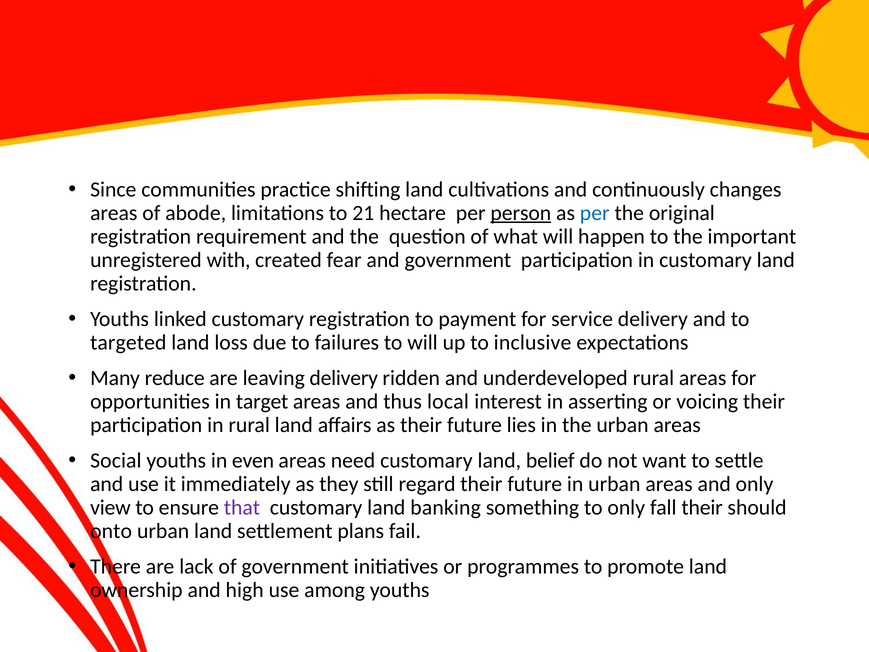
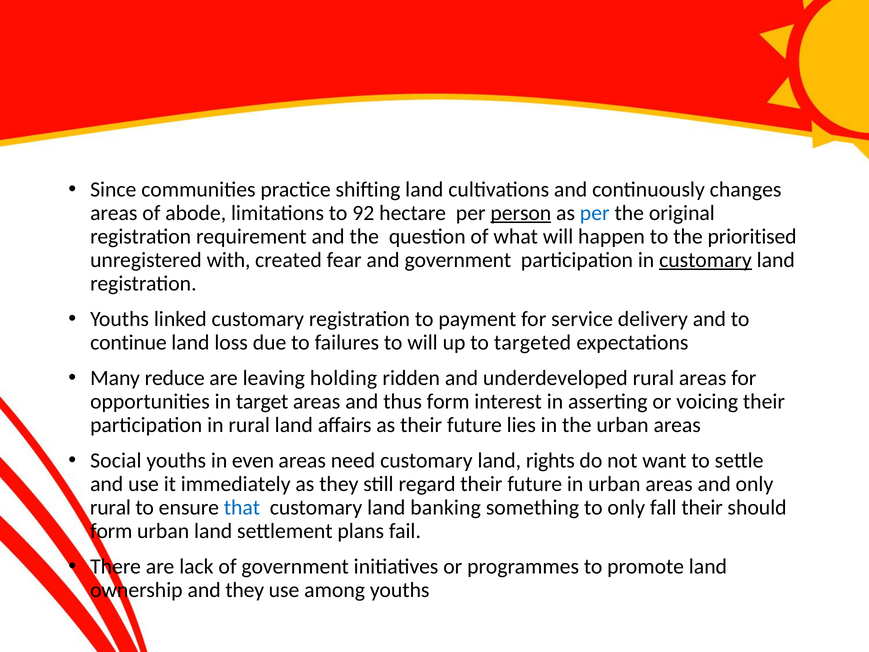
21: 21 -> 92 (363, 213)
important: important -> prioritised (752, 236)
customary underline: none -> present (705, 260)
targeted: targeted -> continue (128, 342)
inclusive: inclusive -> targeted (533, 342)
leaving delivery: delivery -> holding (344, 378)
thus local: local -> form (448, 401)
belief: belief -> rights (550, 460)
view: view -> rural (110, 507)
that colour: purple -> blue (242, 507)
onto: onto -> form (111, 531)
and high: high -> they (245, 590)
